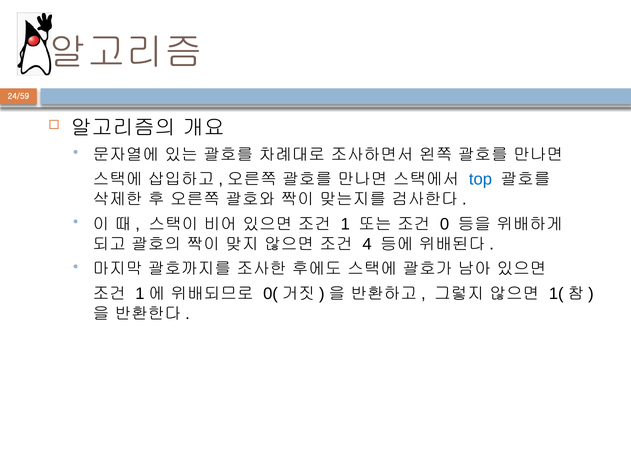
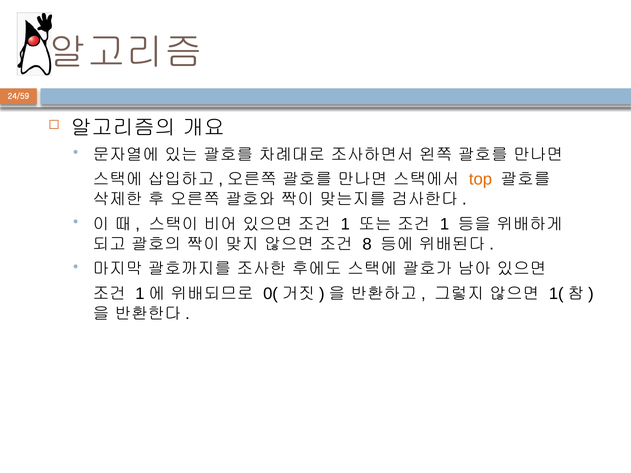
top colour: blue -> orange (481, 180)
0: 0 -> 1 (445, 224)
4: 4 -> 8 (367, 244)
